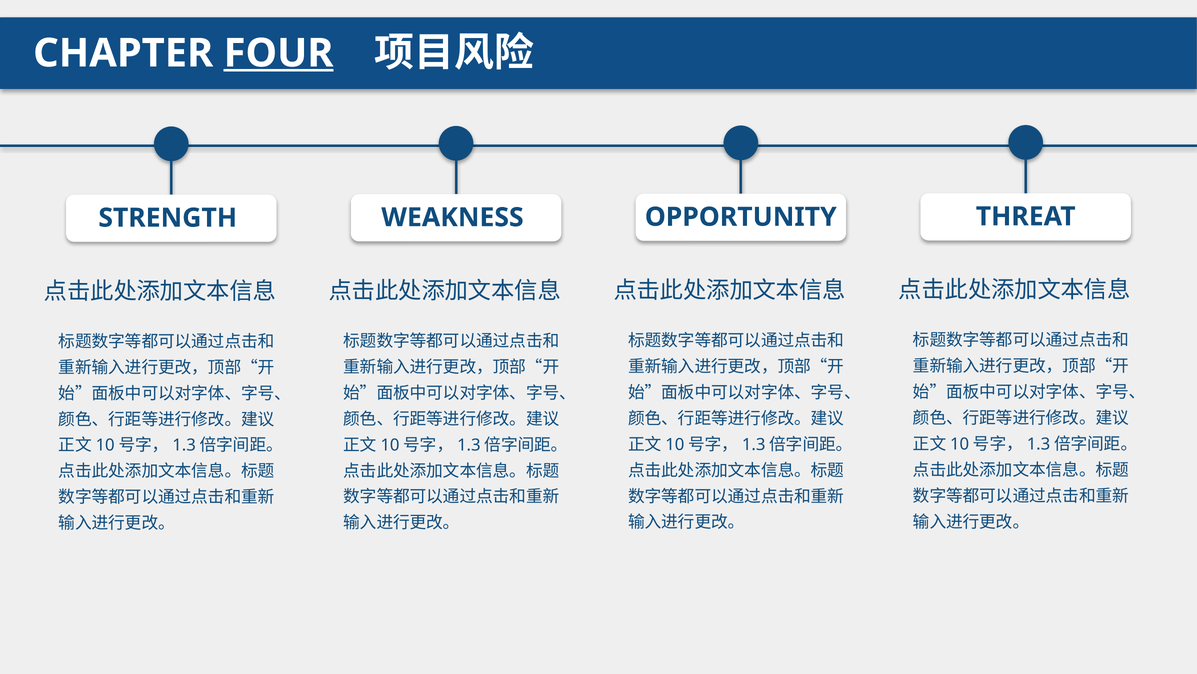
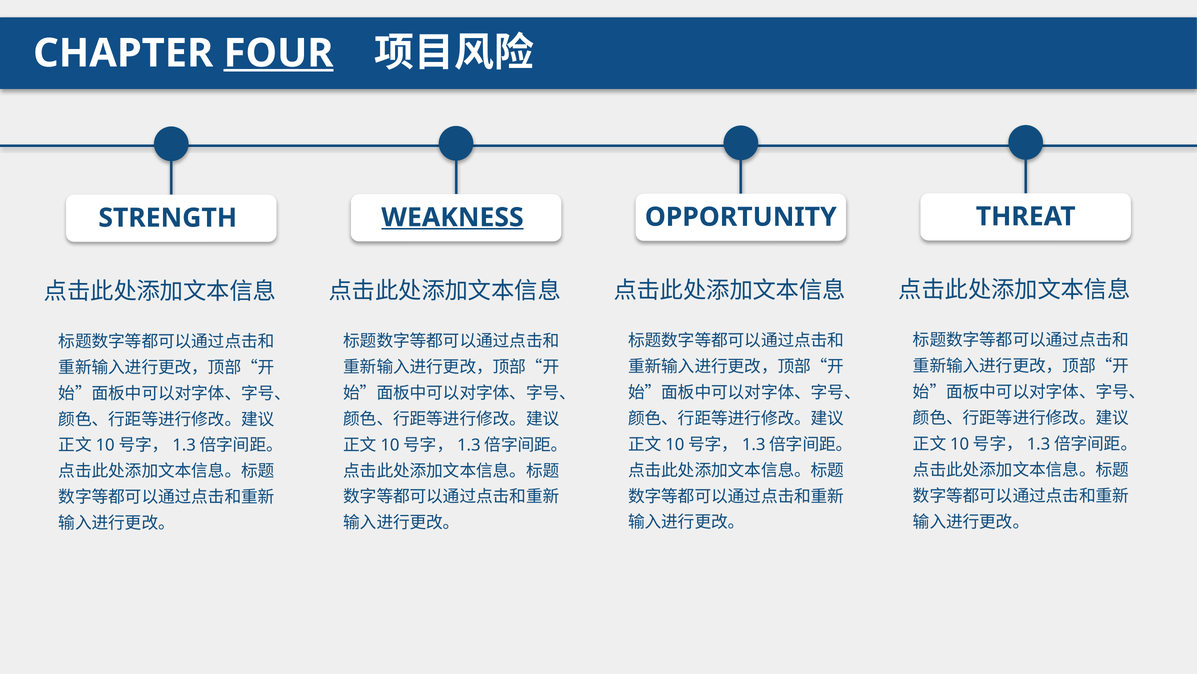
WEAKNESS underline: none -> present (452, 217)
